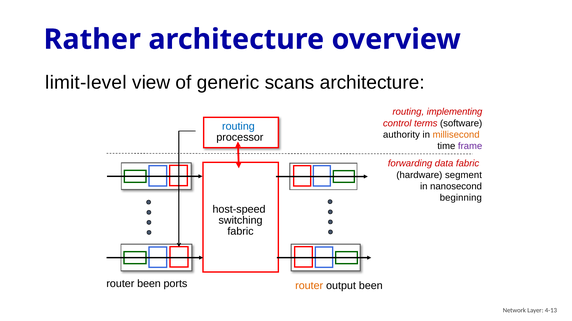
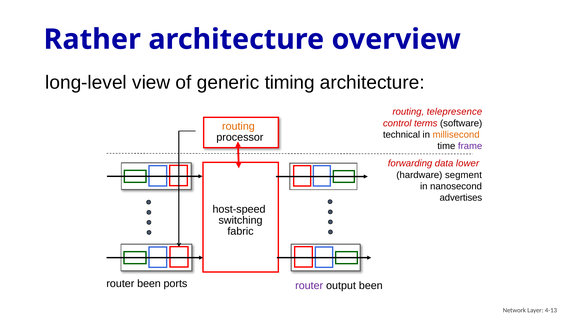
limit-level: limit-level -> long-level (86, 83)
scans: scans -> timing (290, 83)
implementing: implementing -> telepresence (454, 112)
routing colour: blue -> orange (238, 127)
authority: authority -> technical (402, 135)
data fabric: fabric -> lower (468, 164)
beginning: beginning -> advertises (461, 198)
router colour: orange -> purple (309, 286)
